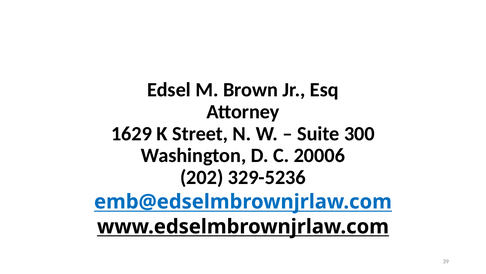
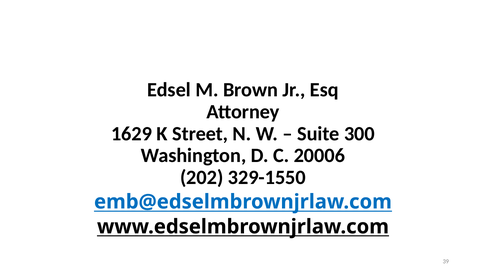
329-5236: 329-5236 -> 329-1550 (267, 177)
